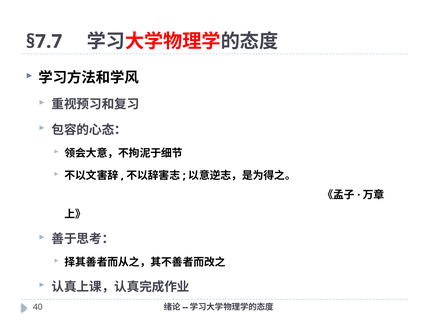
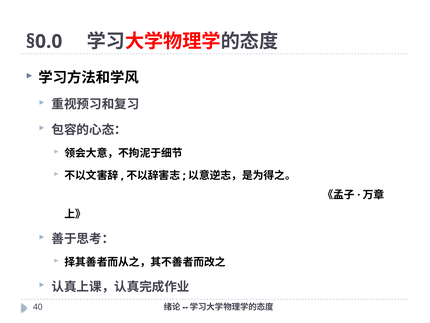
§7.7: §7.7 -> §0.0 (44, 41)
